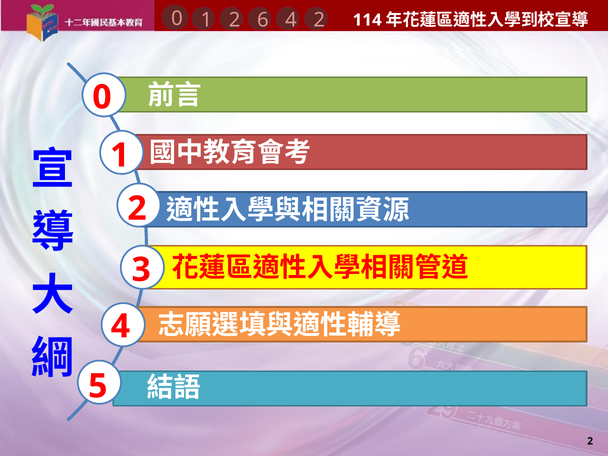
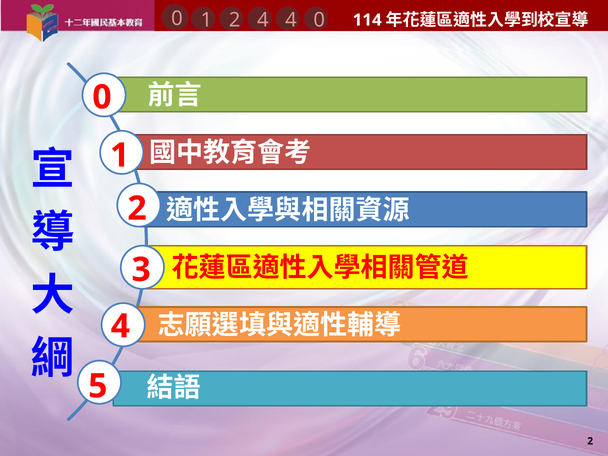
2 6: 6 -> 4 (263, 20)
4 2: 2 -> 0 (319, 20)
